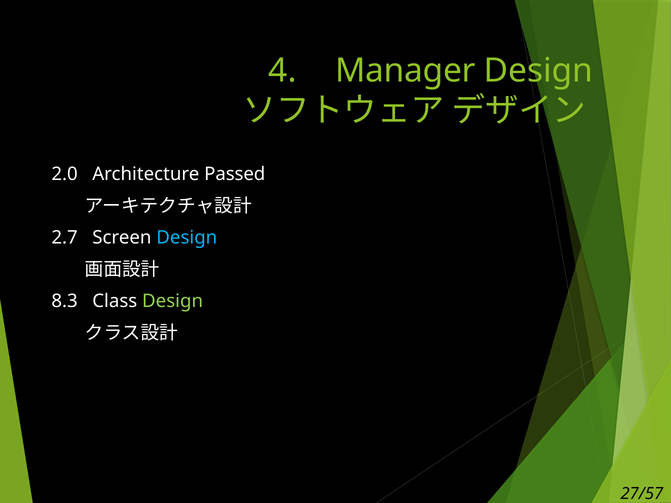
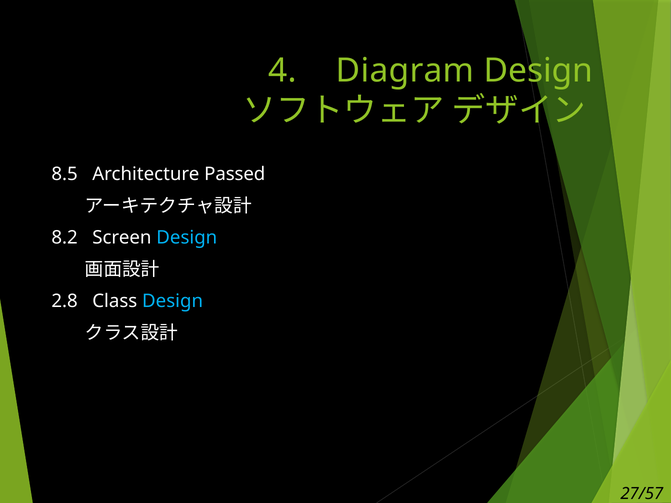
Manager: Manager -> Diagram (405, 71)
2.0: 2.0 -> 8.5 (65, 174)
2.7: 2.7 -> 8.2 (65, 238)
8.3: 8.3 -> 2.8 (65, 301)
Design colour: light green -> light blue (173, 301)
